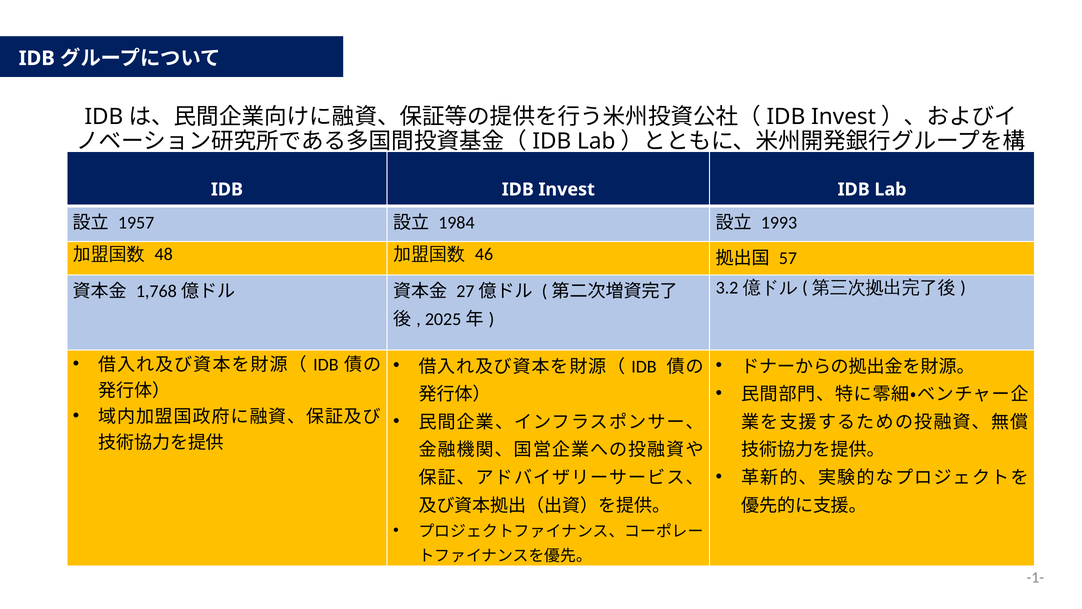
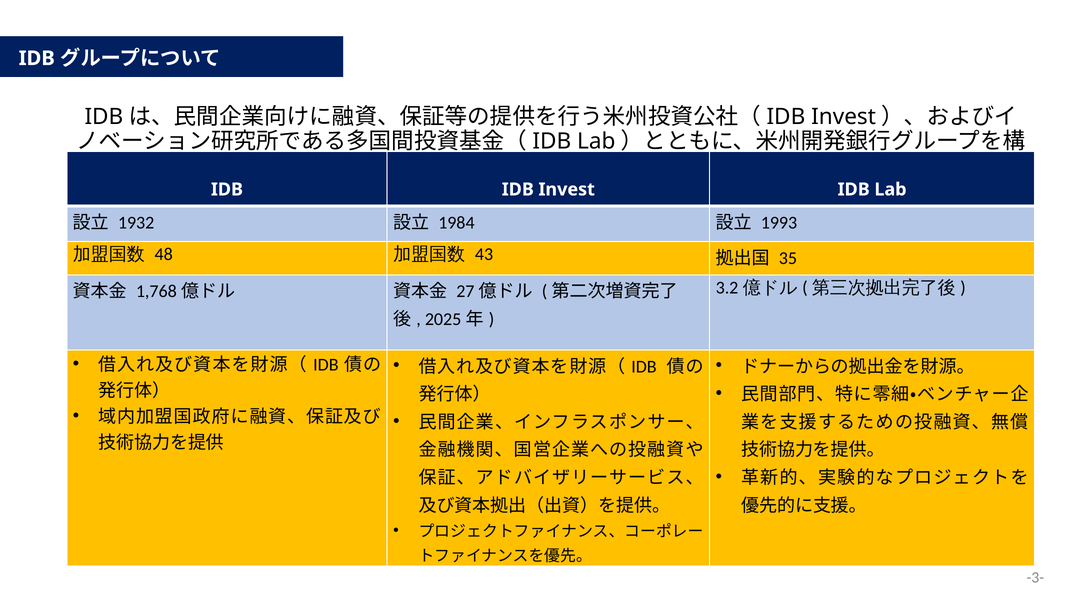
1957: 1957 -> 1932 (136, 223)
46: 46 -> 43 (484, 254)
57: 57 -> 35 (788, 258)
-1-: -1- -> -3- (1035, 577)
